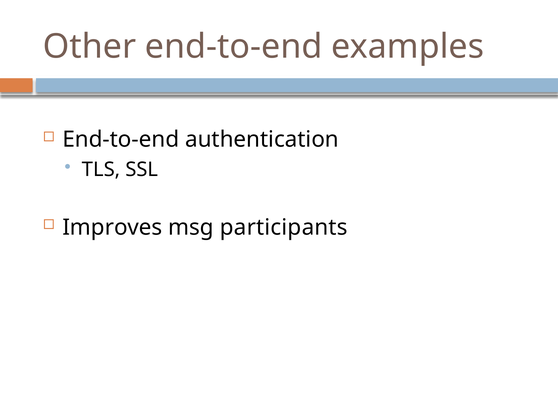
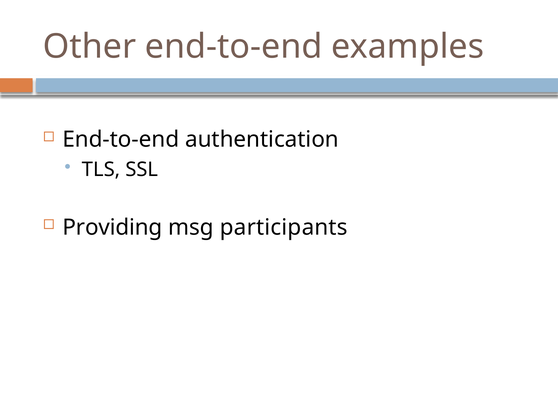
Improves: Improves -> Providing (112, 227)
